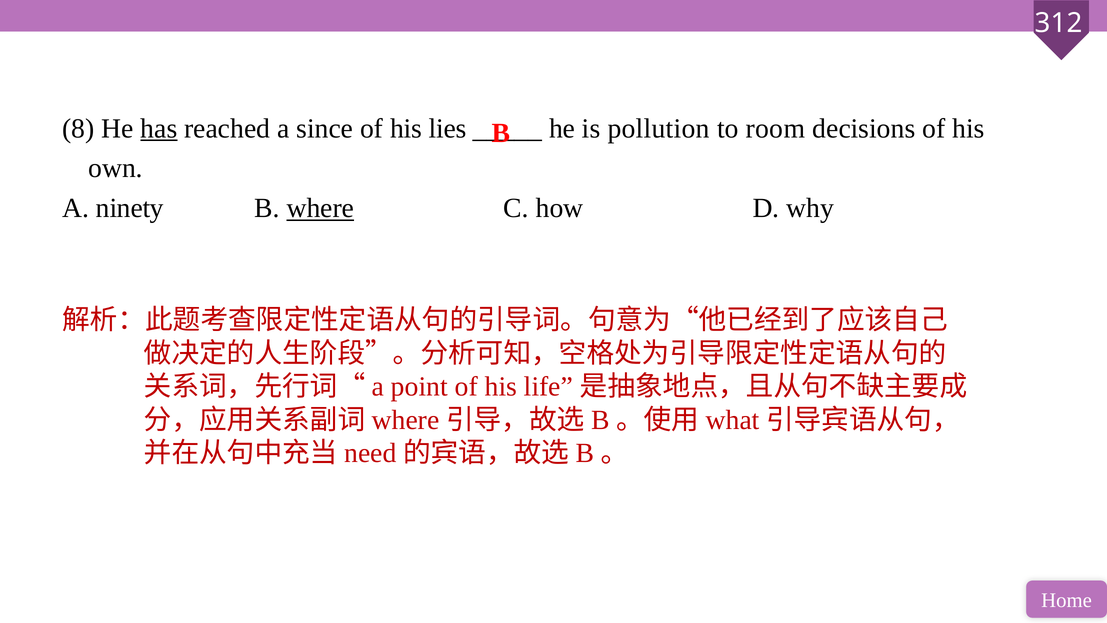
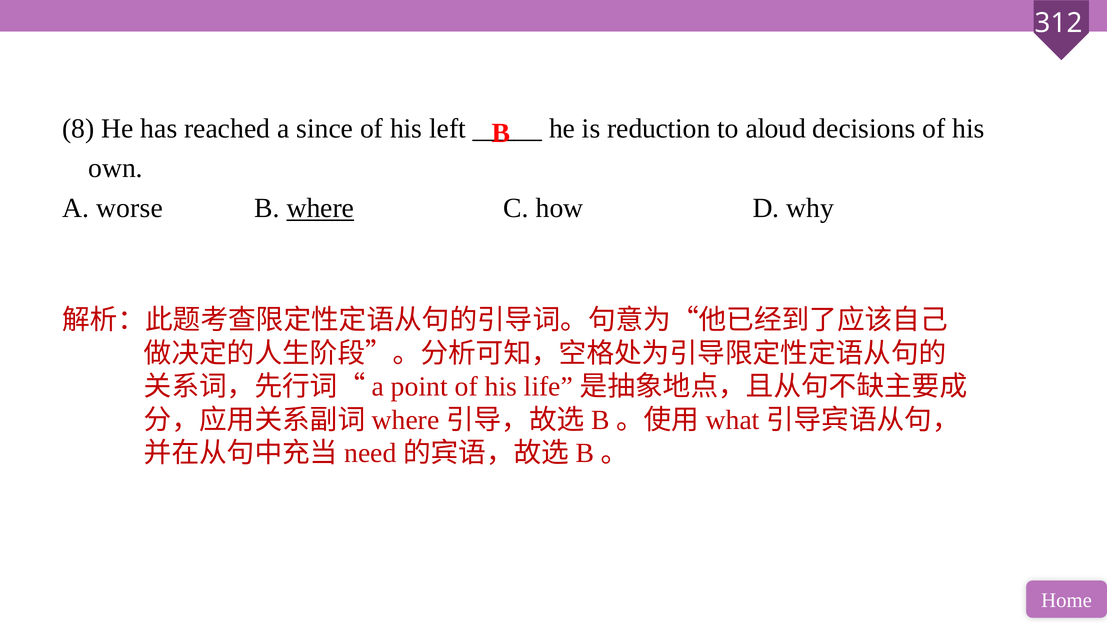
has underline: present -> none (159, 128)
lies: lies -> left (448, 128)
pollution: pollution -> reduction (659, 128)
room: room -> aloud (776, 128)
ninety: ninety -> worse (130, 208)
